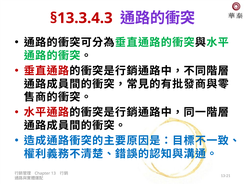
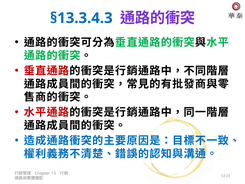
§13.3.4.3 colour: red -> blue (81, 18)
